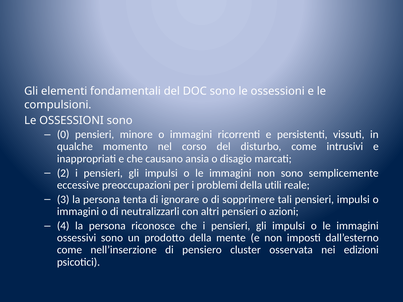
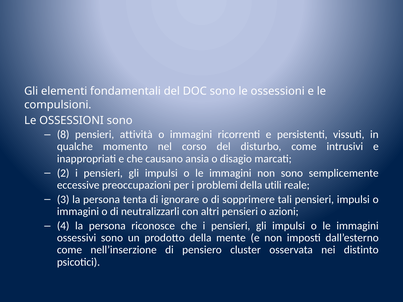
0: 0 -> 8 (63, 135)
minore: minore -> attività (136, 135)
edizioni: edizioni -> distinto (361, 250)
